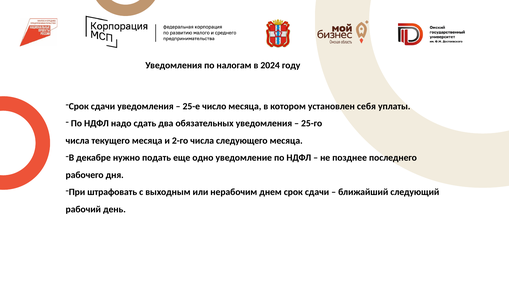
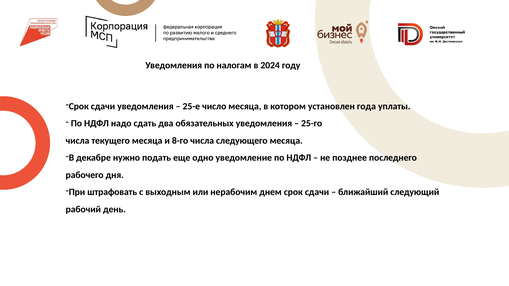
себя: себя -> года (366, 106)
2-го: 2-го -> 8-го (180, 141)
